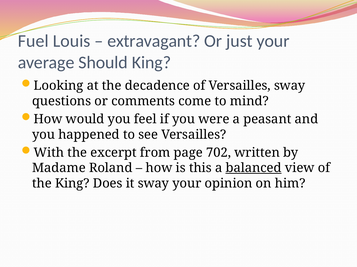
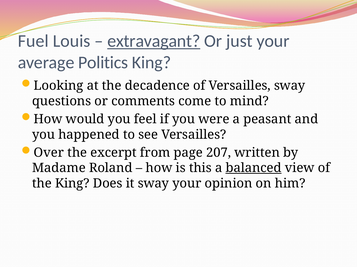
extravagant underline: none -> present (154, 41)
Should: Should -> Politics (103, 63)
With: With -> Over (49, 153)
702: 702 -> 207 (219, 153)
